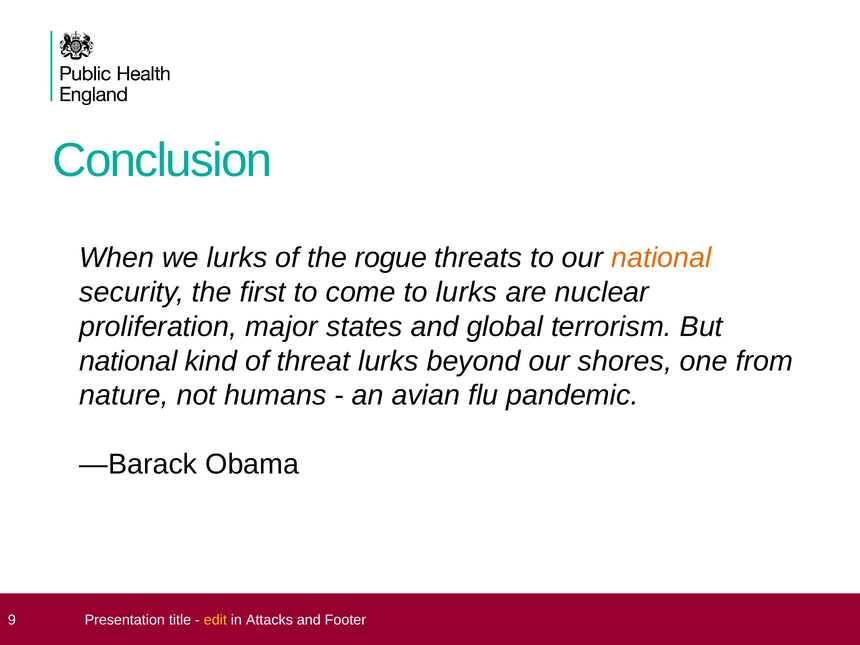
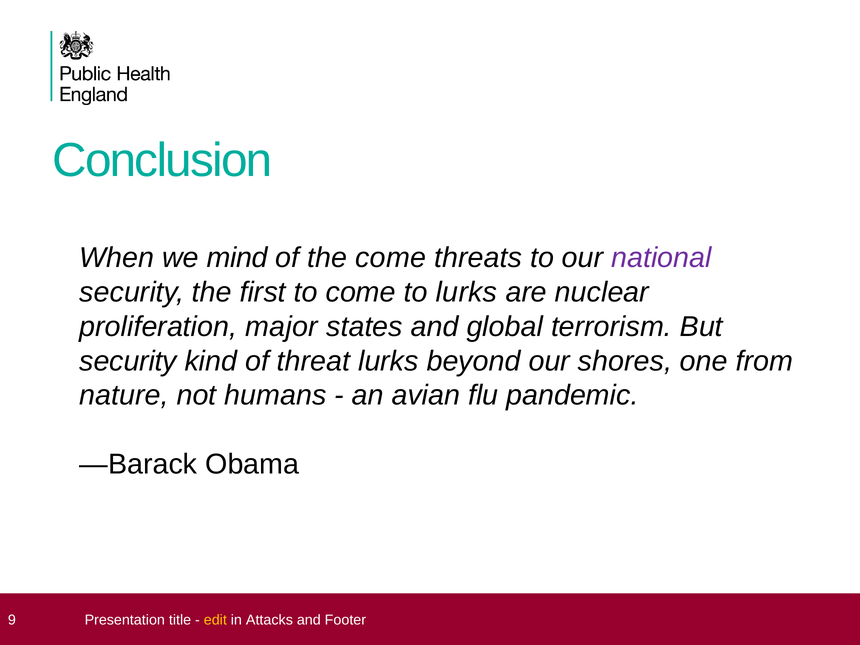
we lurks: lurks -> mind (237, 258)
the rogue: rogue -> come (391, 258)
national colour: orange -> purple (661, 258)
national: national -> security (128, 361)
